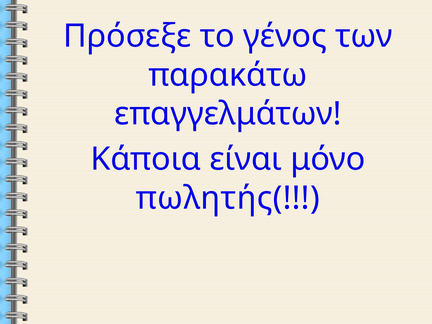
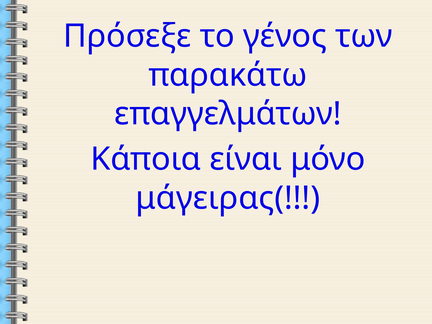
πωλητής(: πωλητής( -> μάγειρας( (228, 198)
